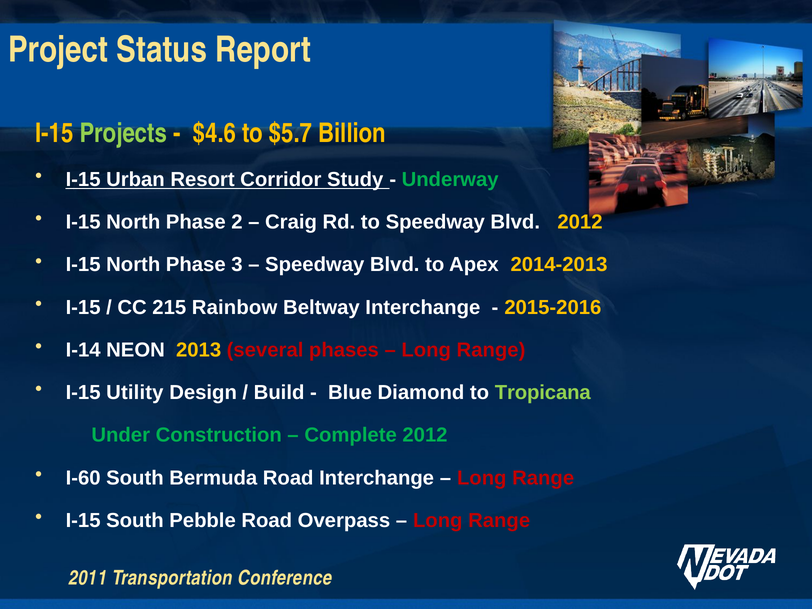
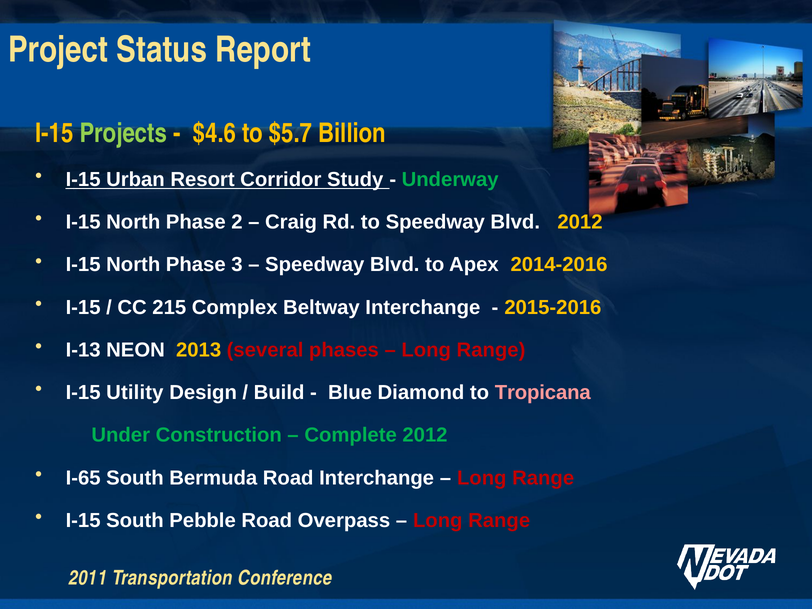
2014-2013: 2014-2013 -> 2014-2016 (559, 265)
Rainbow: Rainbow -> Complex (235, 307)
I-14: I-14 -> I-13 (83, 350)
Tropicana colour: light green -> pink (543, 393)
I-60: I-60 -> I-65 (83, 478)
